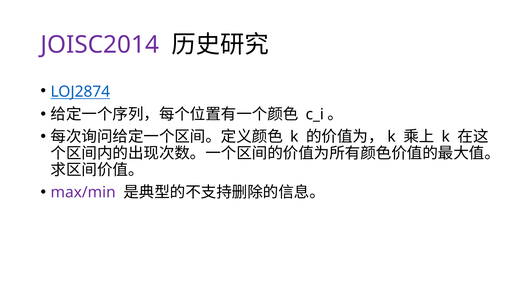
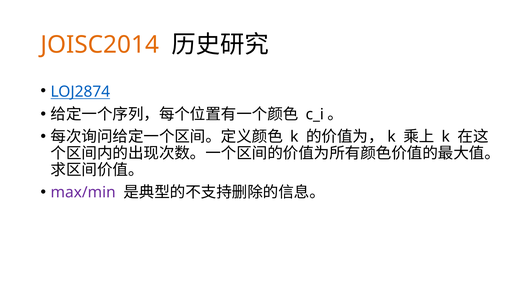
JOISC2014 colour: purple -> orange (100, 45)
